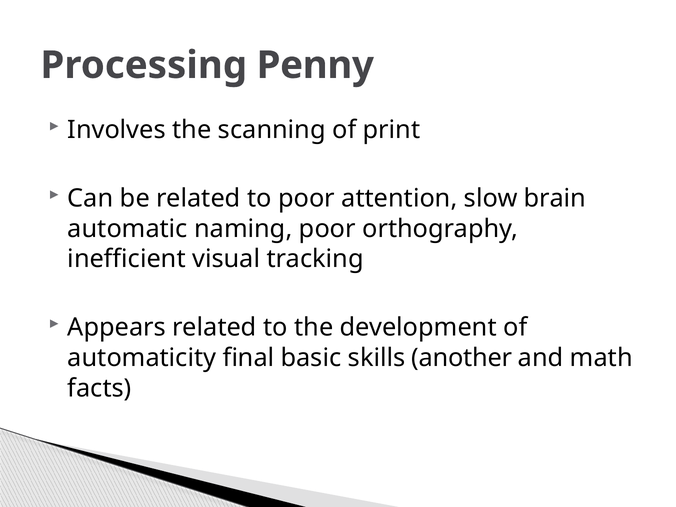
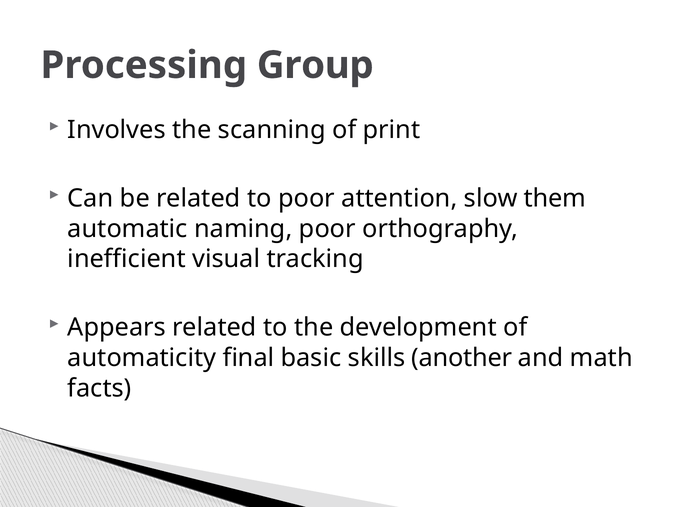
Penny: Penny -> Group (315, 65)
brain: brain -> them (555, 198)
